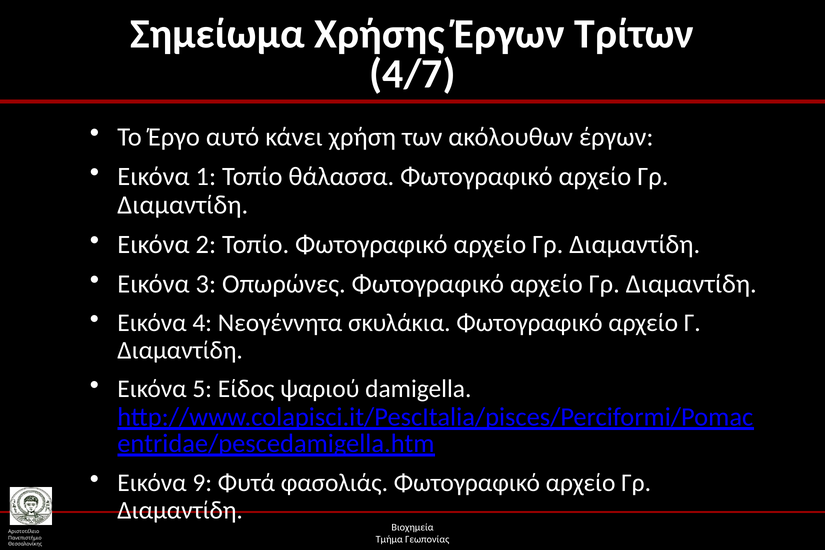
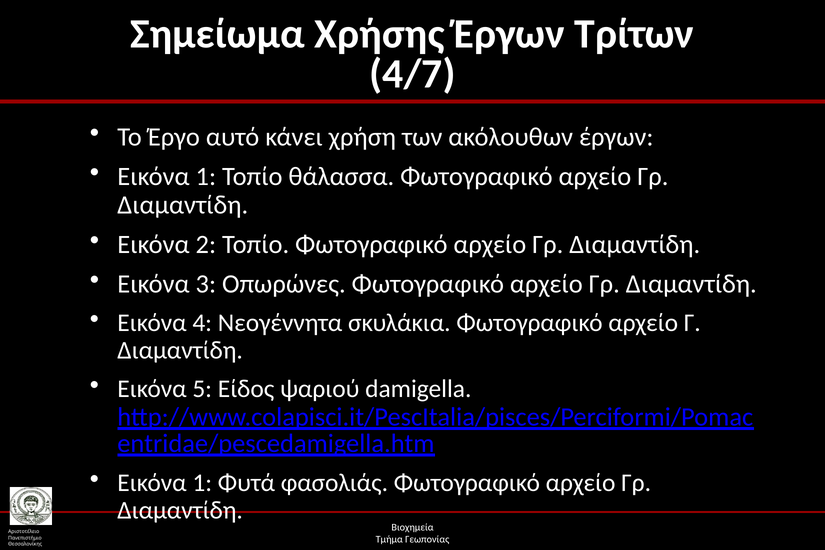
9: 9 -> 1 (202, 483)
